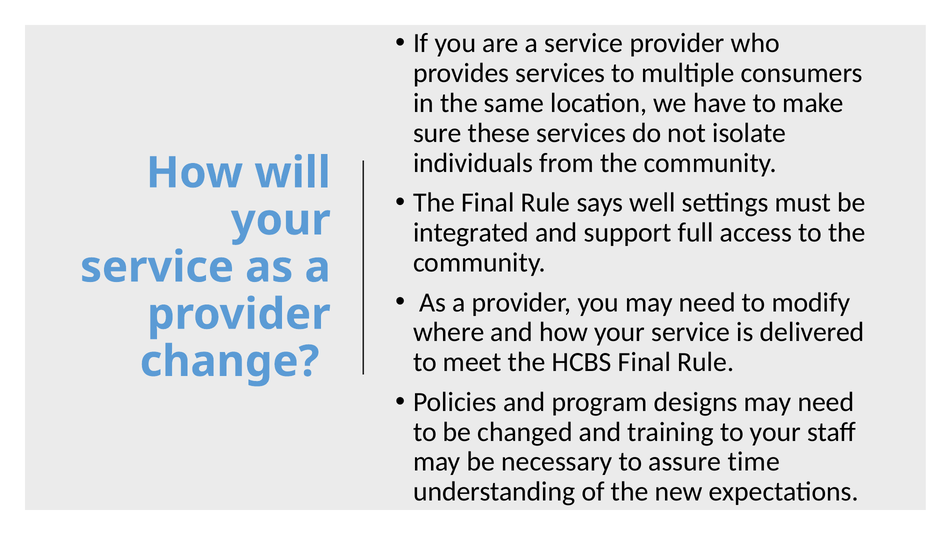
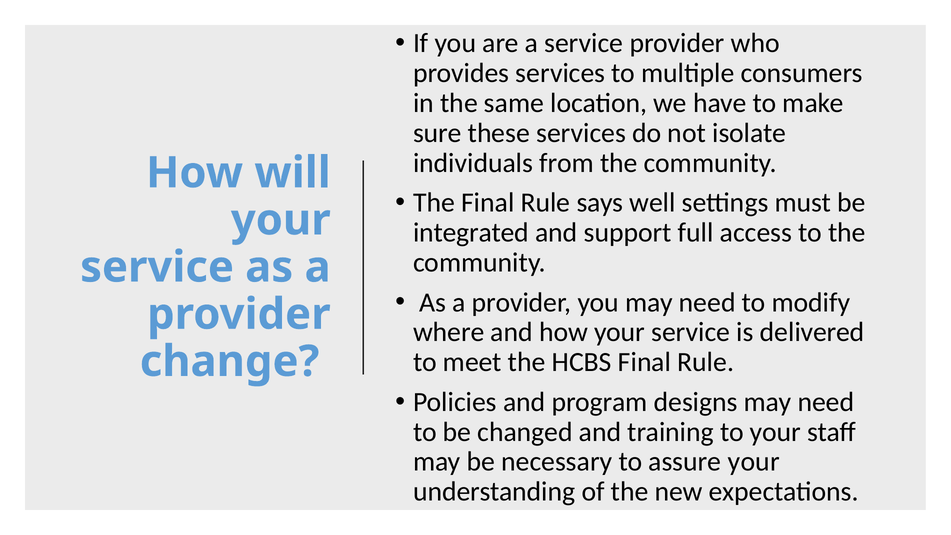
assure time: time -> your (754, 462)
